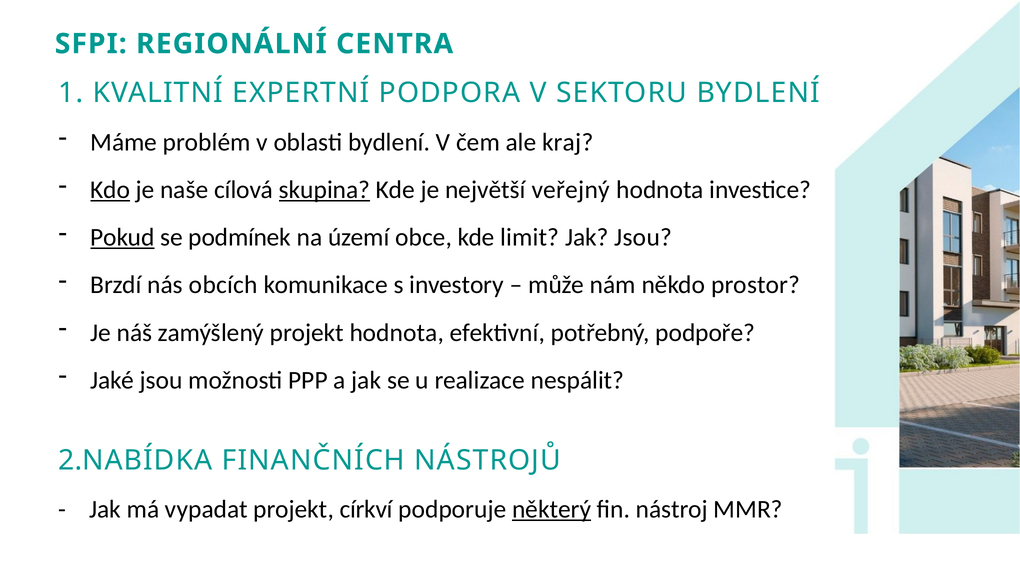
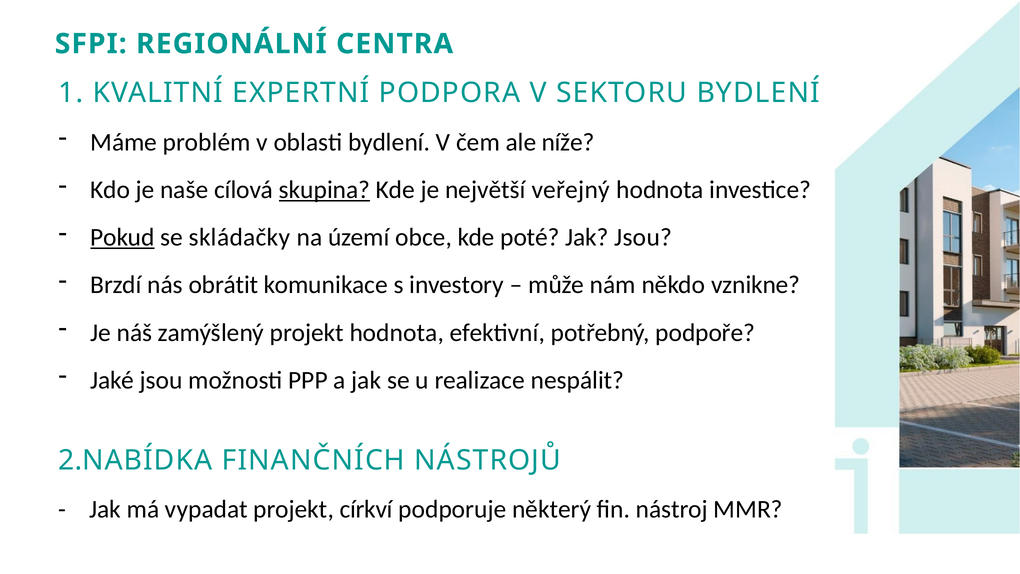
kraj: kraj -> níže (568, 142)
Kdo underline: present -> none (110, 190)
podmínek: podmínek -> skládačky (239, 237)
limit: limit -> poté (530, 237)
obcích: obcích -> obrátit (224, 285)
prostor: prostor -> vznikne (756, 285)
některý underline: present -> none (552, 509)
